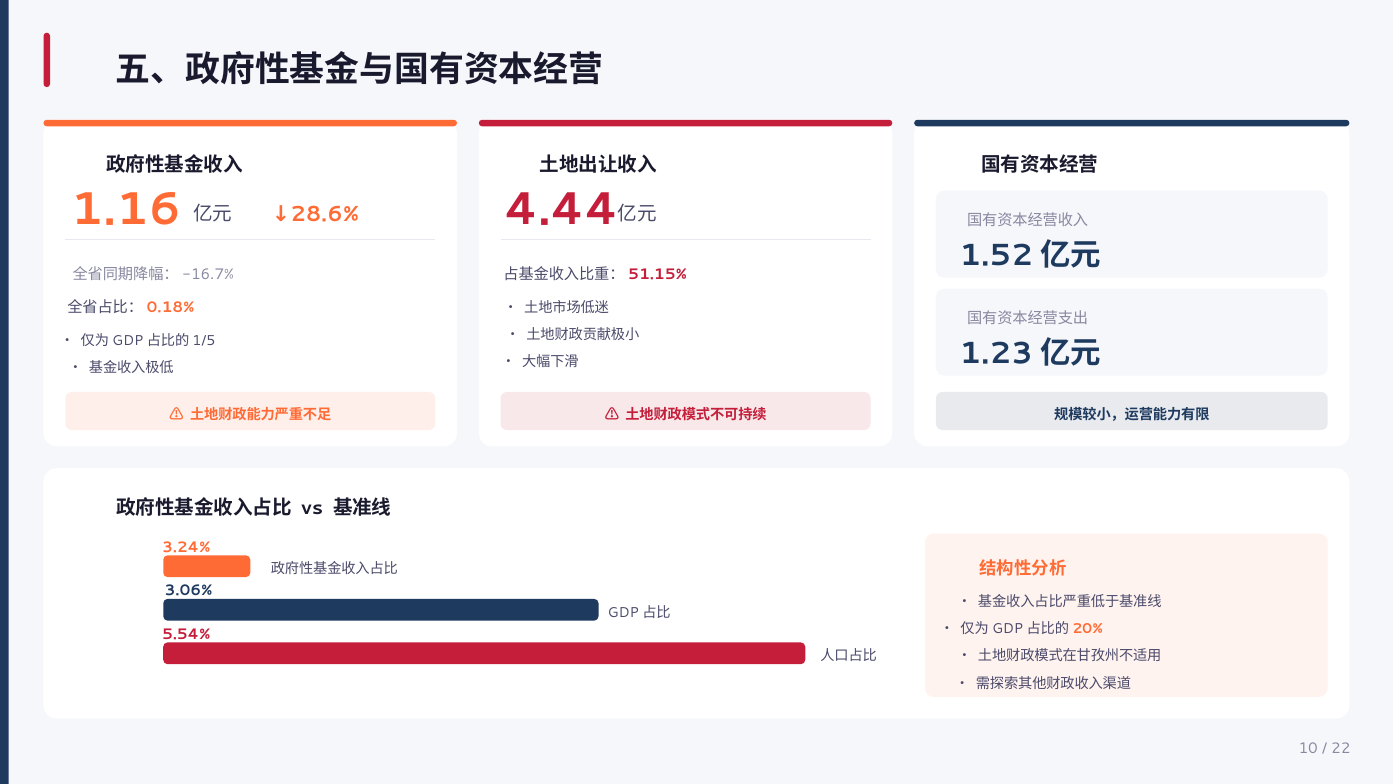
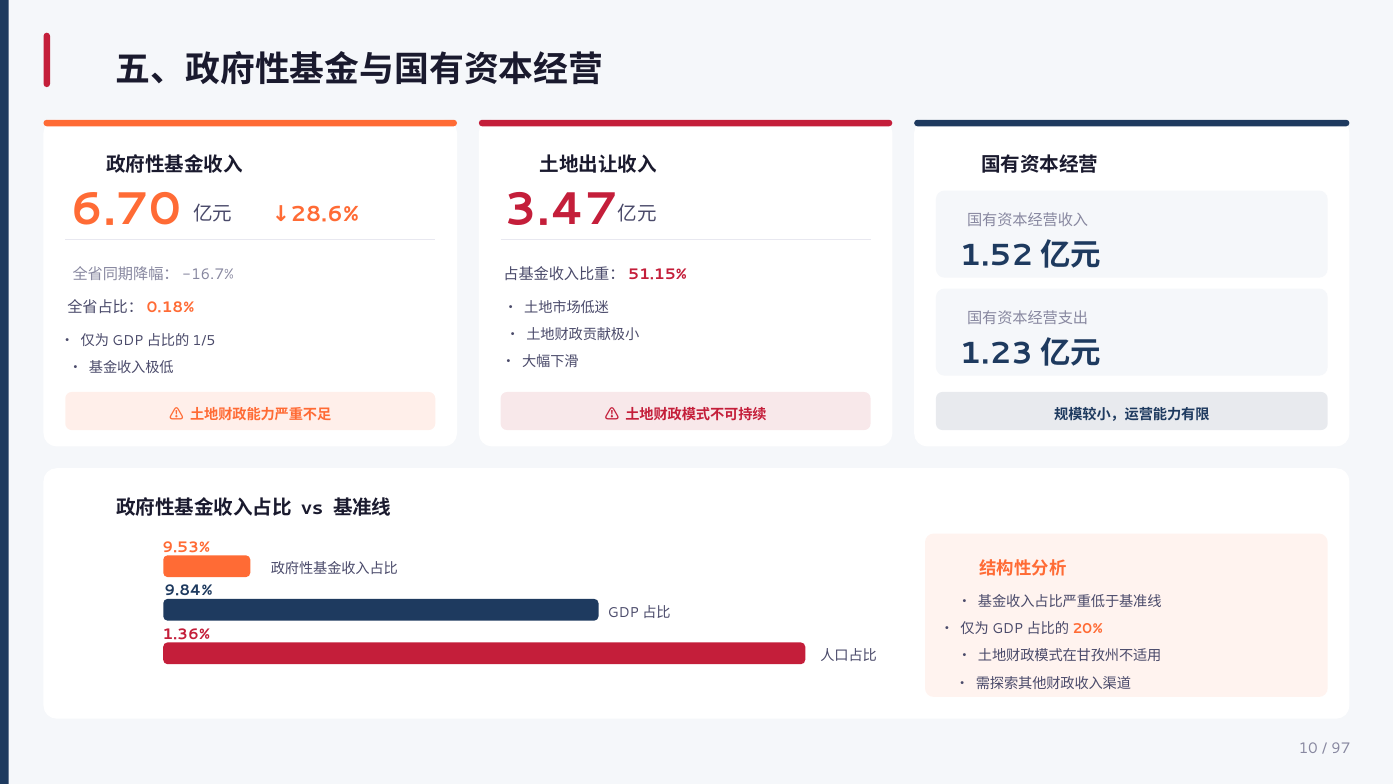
1.16: 1.16 -> 6.70 (126, 209)
4.44: 4.44 -> 3.47 (561, 209)
3.24%: 3.24% -> 9.53% (186, 547)
3.06%: 3.06% -> 9.84% (188, 590)
5.54%: 5.54% -> 1.36% (186, 634)
22: 22 -> 97 (1341, 748)
